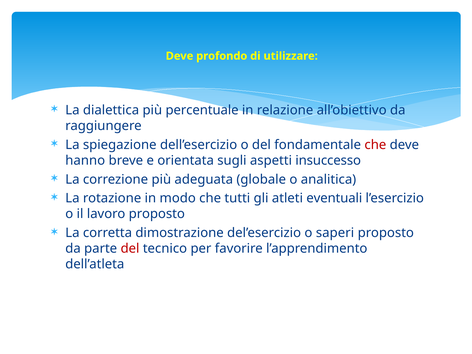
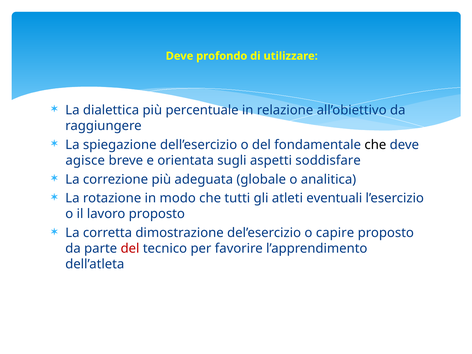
che colour: red -> black (375, 145)
hanno: hanno -> agisce (85, 160)
insuccesso: insuccesso -> soddisfare (328, 160)
saperi: saperi -> capire (335, 233)
